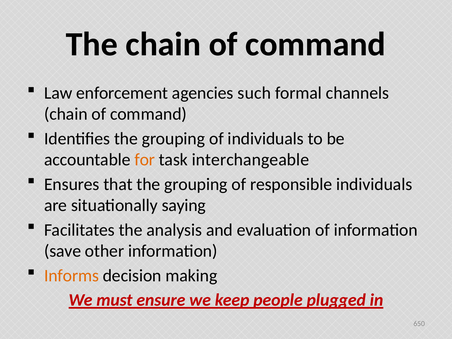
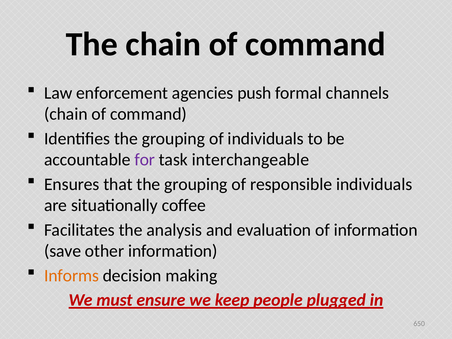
such: such -> push (254, 93)
for colour: orange -> purple (145, 160)
saying: saying -> coffee (184, 205)
